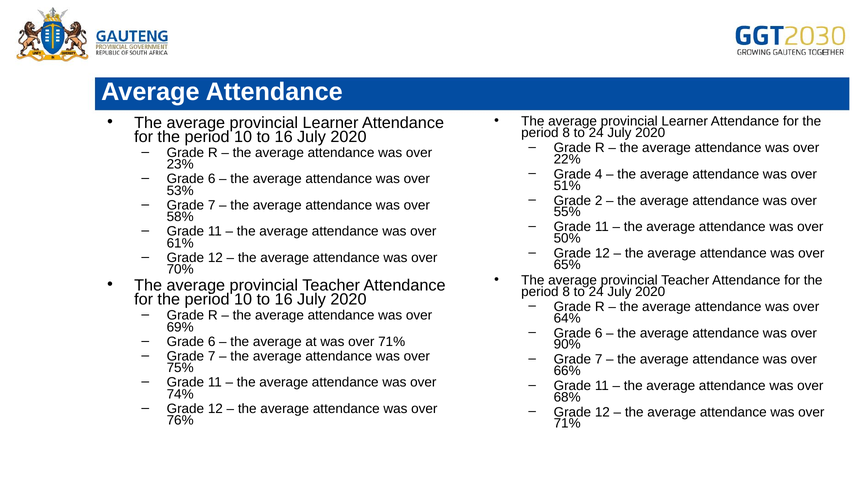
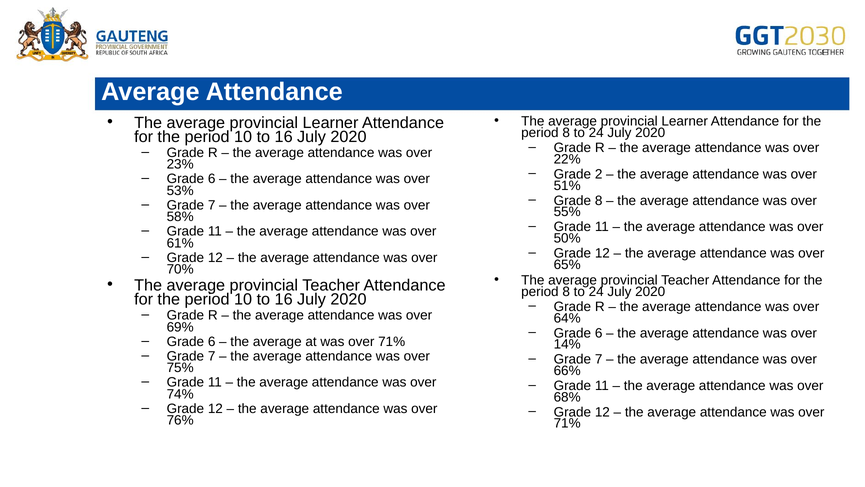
4: 4 -> 2 (599, 174)
Grade 2: 2 -> 8 (599, 200)
90%: 90% -> 14% (567, 344)
